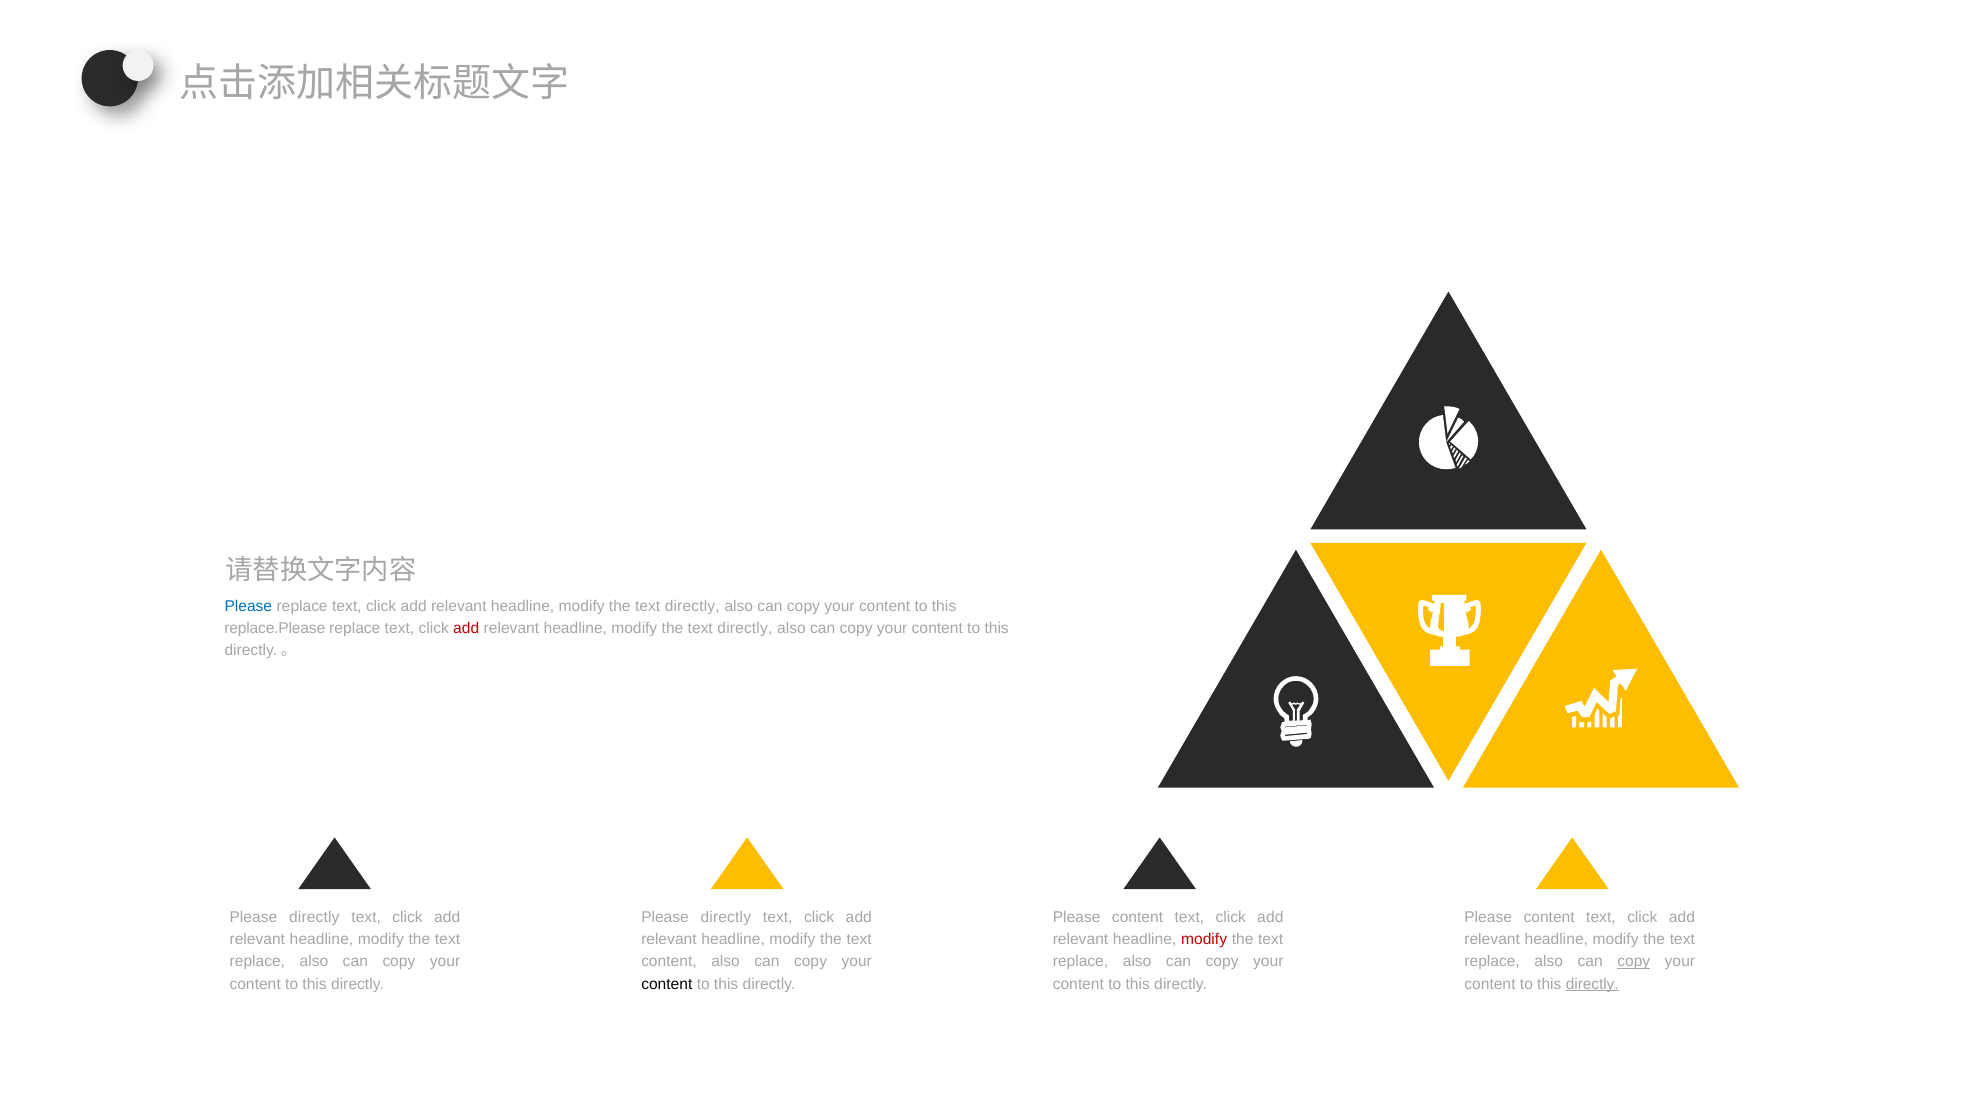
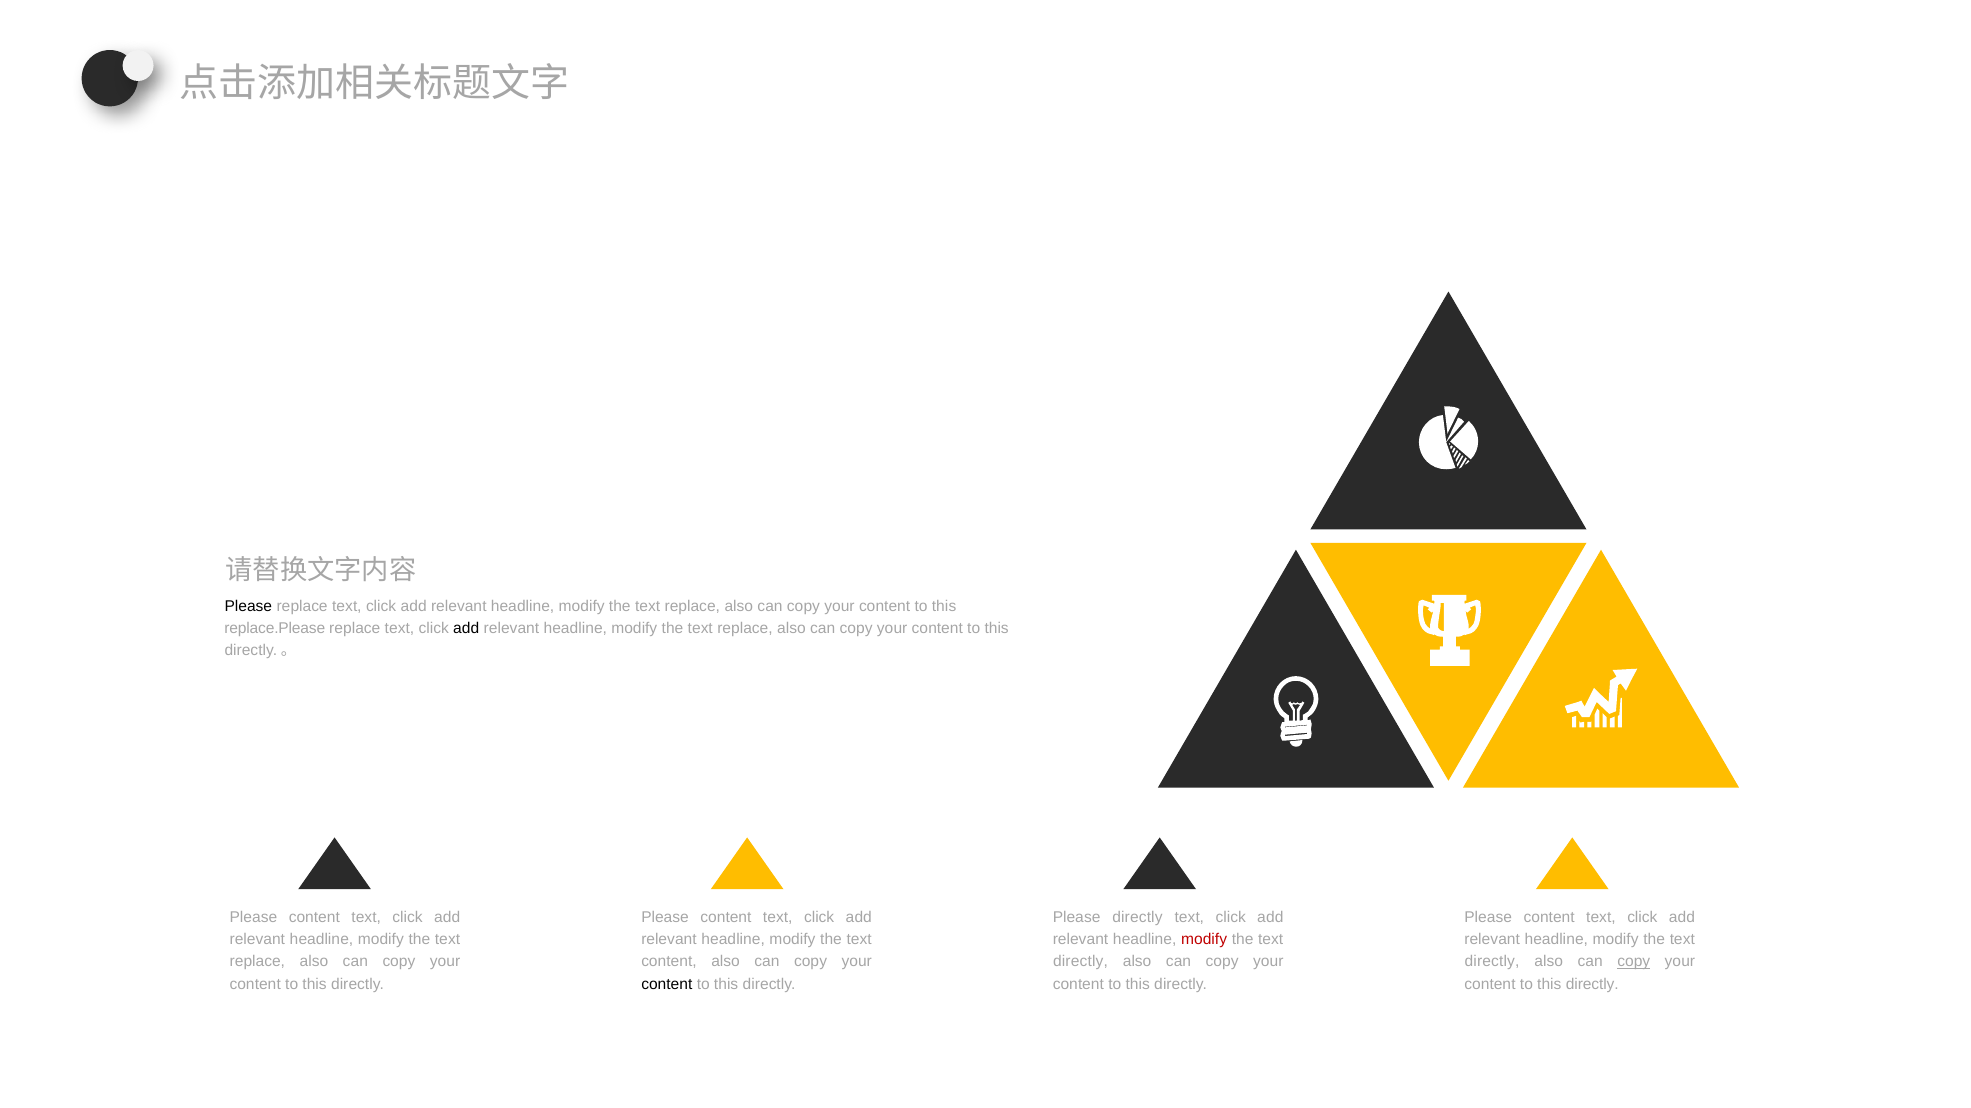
Please colour: blue -> black (248, 606)
directly: directly -> replace (692, 606)
add colour: red -> black (466, 629)
directly: directly -> replace (745, 629)
directly: directly -> content (314, 918)
directly: directly -> content (726, 918)
content: content -> directly (1137, 918)
replace: replace -> directly (1080, 962)
replace: replace -> directly (1492, 962)
directly underline: present -> none (1592, 985)
